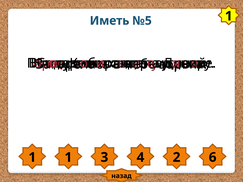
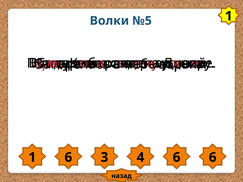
Иметь: Иметь -> Волки (109, 21)
1 1: 1 -> 6 (68, 158)
4 2: 2 -> 6 (177, 158)
